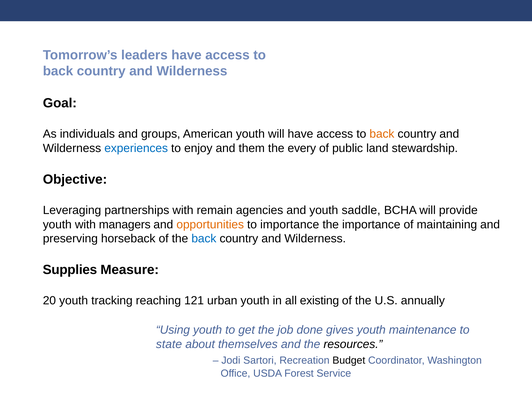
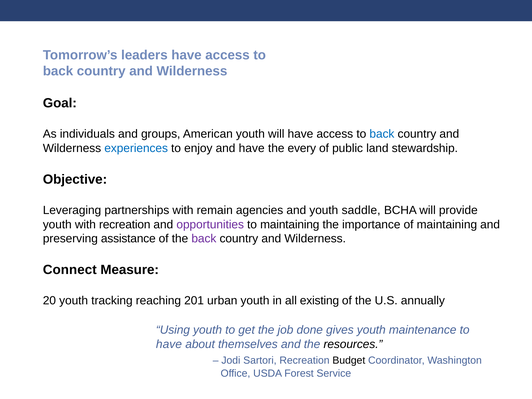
back colour: orange -> blue (382, 134)
and them: them -> have (252, 148)
with managers: managers -> recreation (125, 224)
opportunities colour: orange -> purple (210, 224)
to importance: importance -> maintaining (290, 224)
horseback: horseback -> assistance (128, 239)
back colour: blue -> purple (204, 239)
Supplies: Supplies -> Connect (70, 270)
121: 121 -> 201 (194, 301)
state: state -> have (169, 344)
